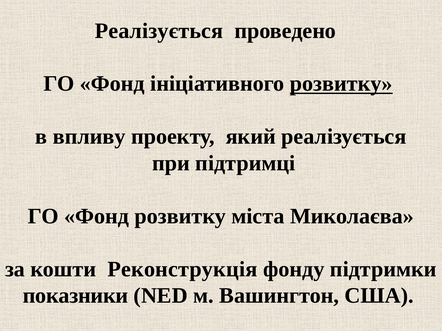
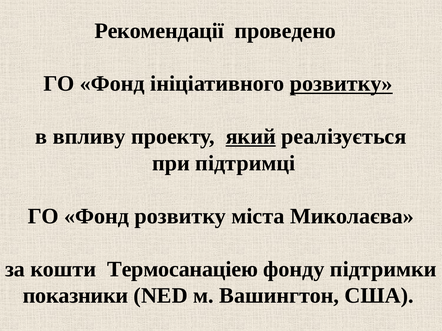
Реалізується: Реалізується -> Рекомендації (159, 31)
який underline: none -> present (251, 137)
Реконструкція: Реконструкція -> Термосанаціею (183, 269)
